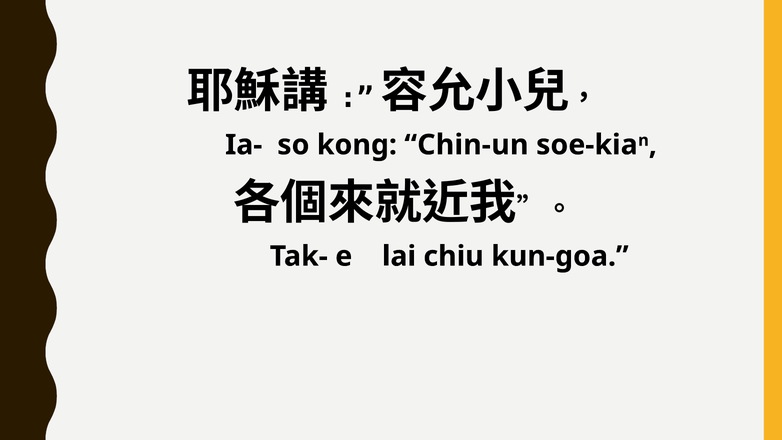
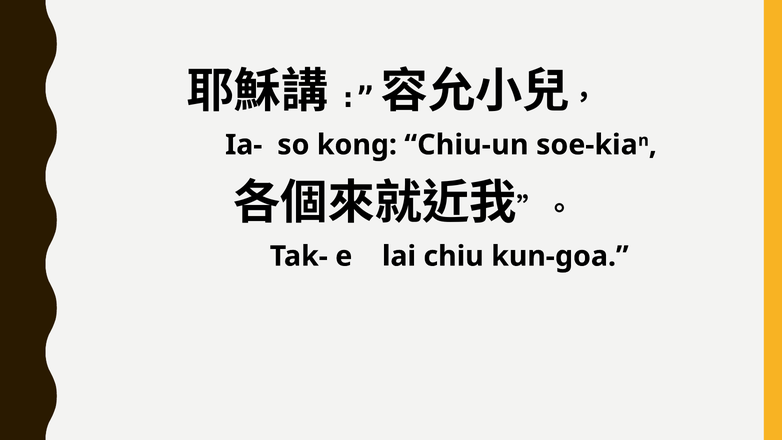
Chin-un: Chin-un -> Chiu-un (466, 145)
